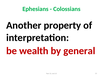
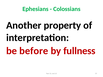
wealth: wealth -> before (34, 51)
general: general -> fullness (79, 51)
